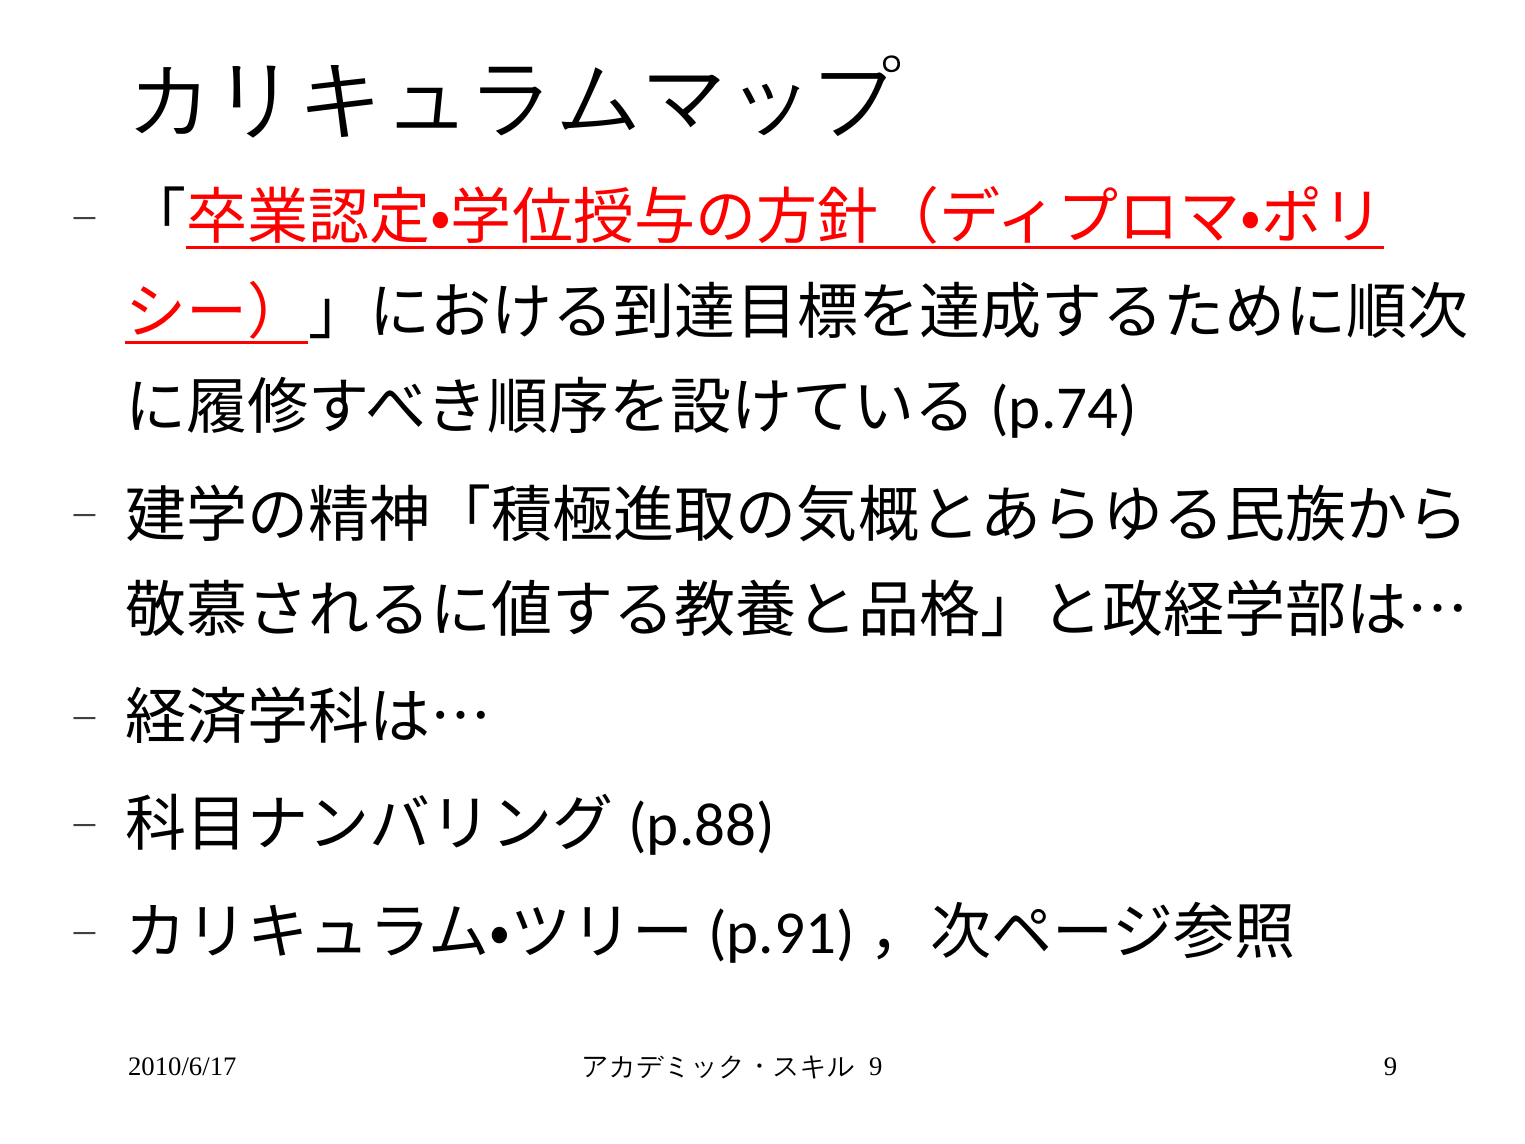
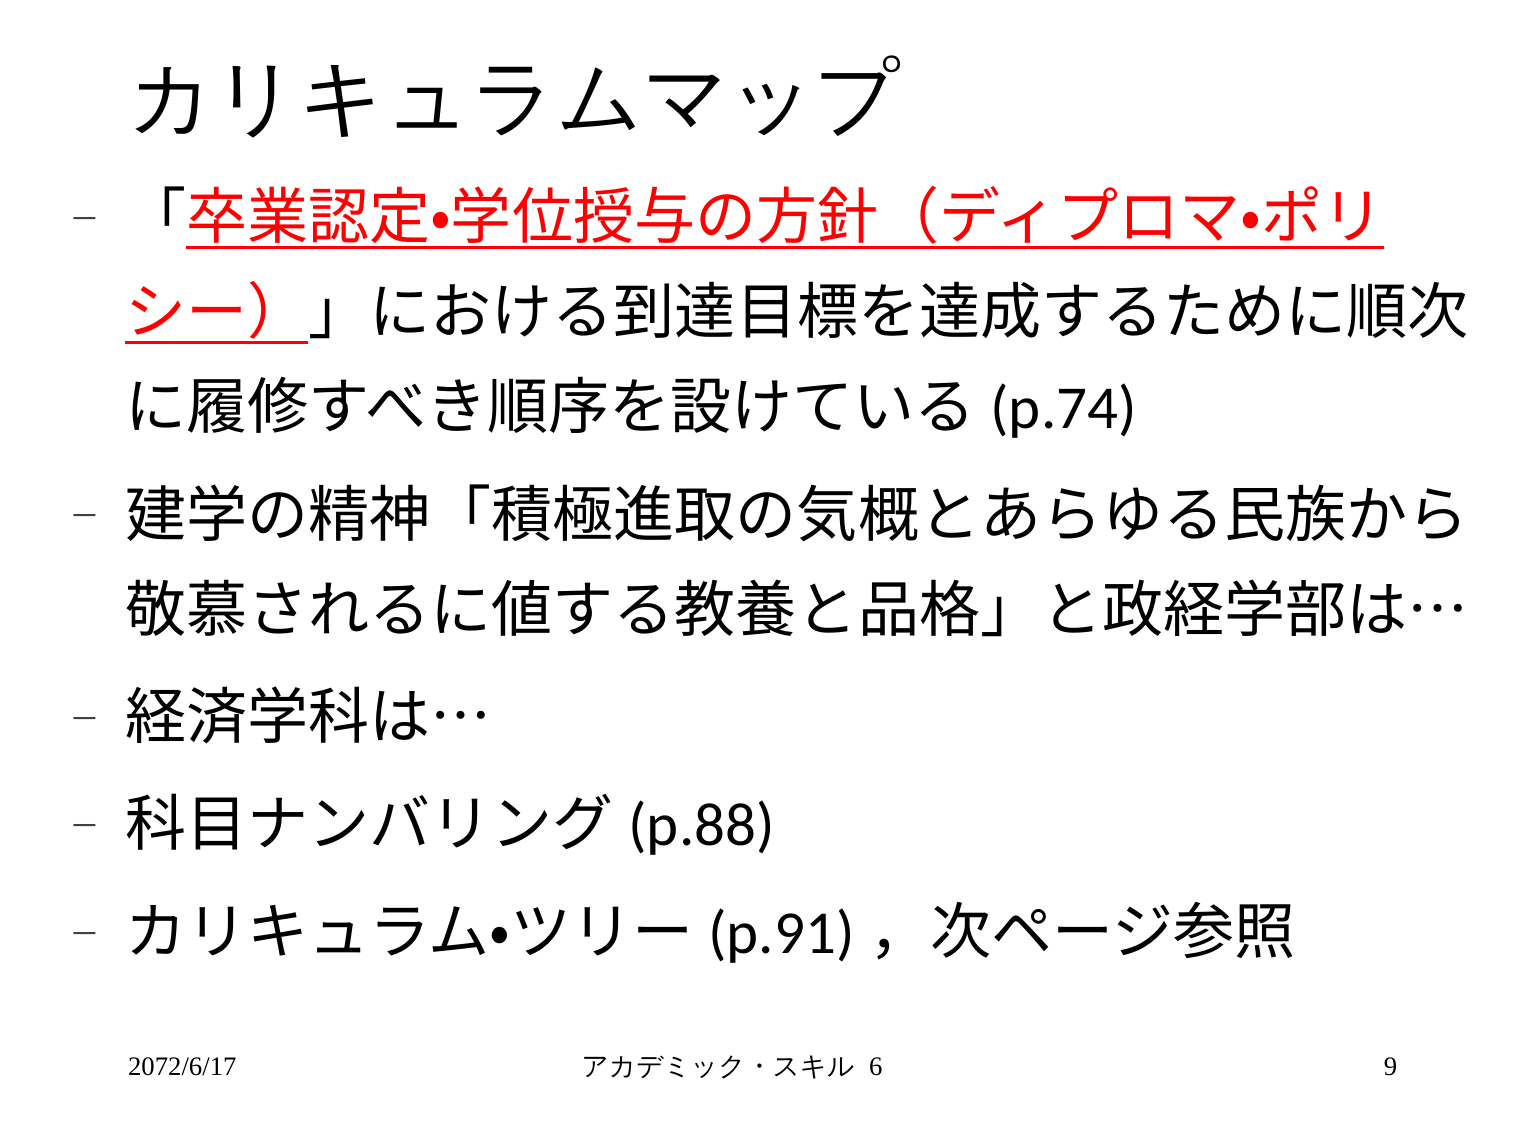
2010/6/17: 2010/6/17 -> 2072/6/17 (182, 1067)
9: 9 -> 6 (876, 1067)
